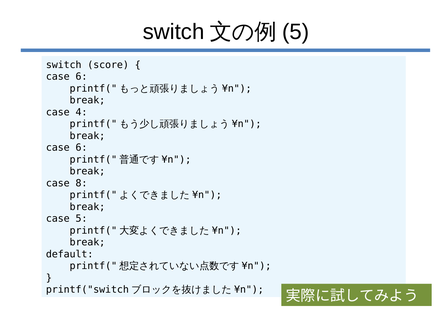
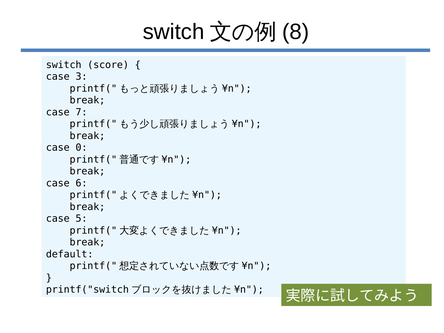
5: 5 -> 8 (296, 32)
6: 6 -> 3 (81, 77)
4: 4 -> 7 (81, 112)
6: 6 -> 0 (81, 148)
8: 8 -> 6 (81, 183)
